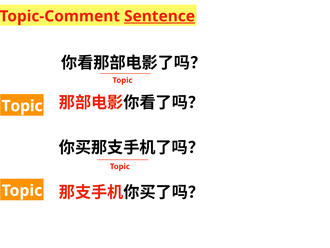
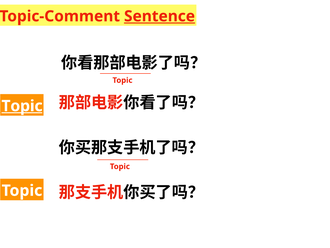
Topic underline: none -> present (22, 106)
